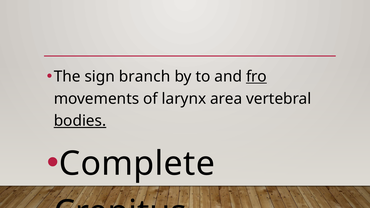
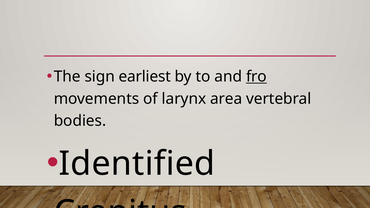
branch: branch -> earliest (145, 77)
bodies underline: present -> none (80, 121)
Complete: Complete -> Identified (137, 164)
